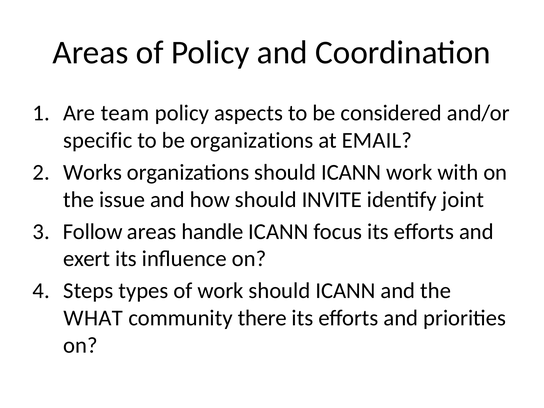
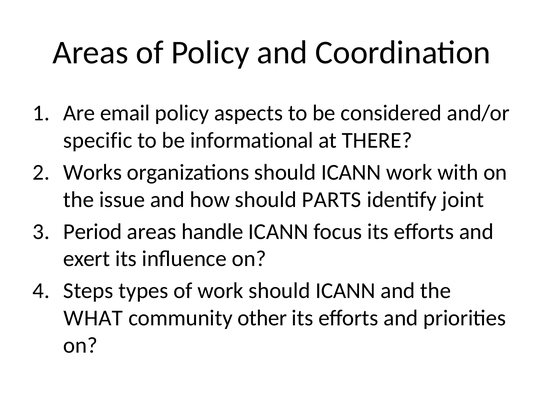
team: team -> email (125, 113)
be organizations: organizations -> informational (252, 140)
EMAIL: EMAIL -> THERE (377, 140)
INVITE: INVITE -> PARTS (332, 200)
Follow: Follow -> Period (93, 232)
there: there -> other (262, 318)
